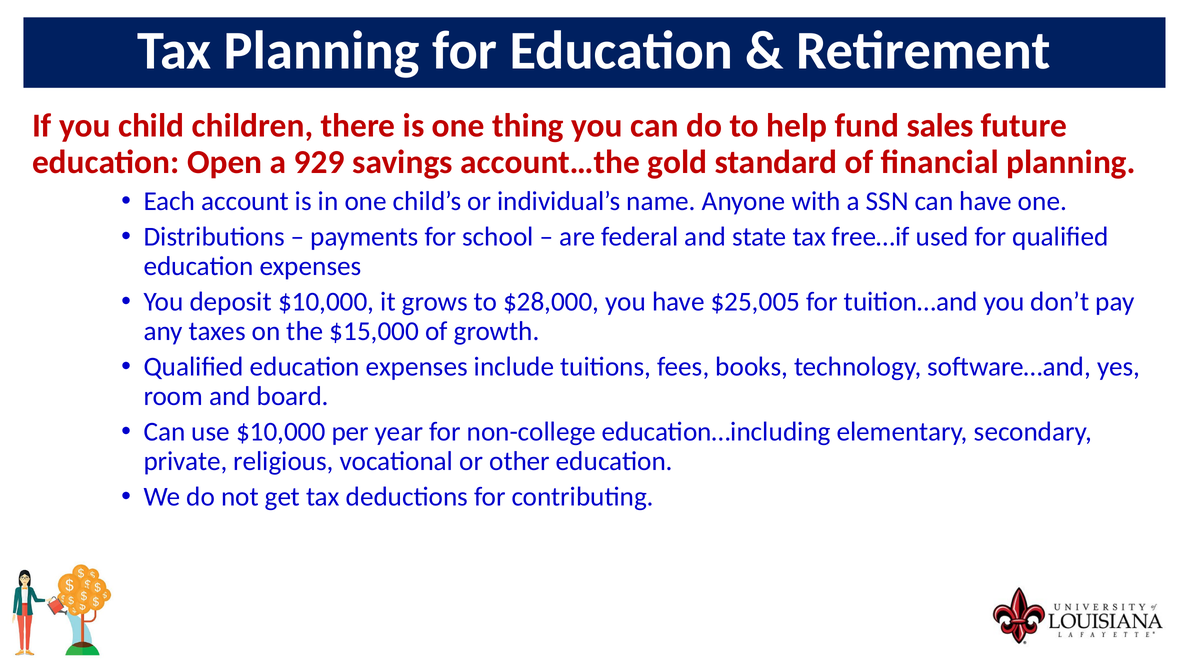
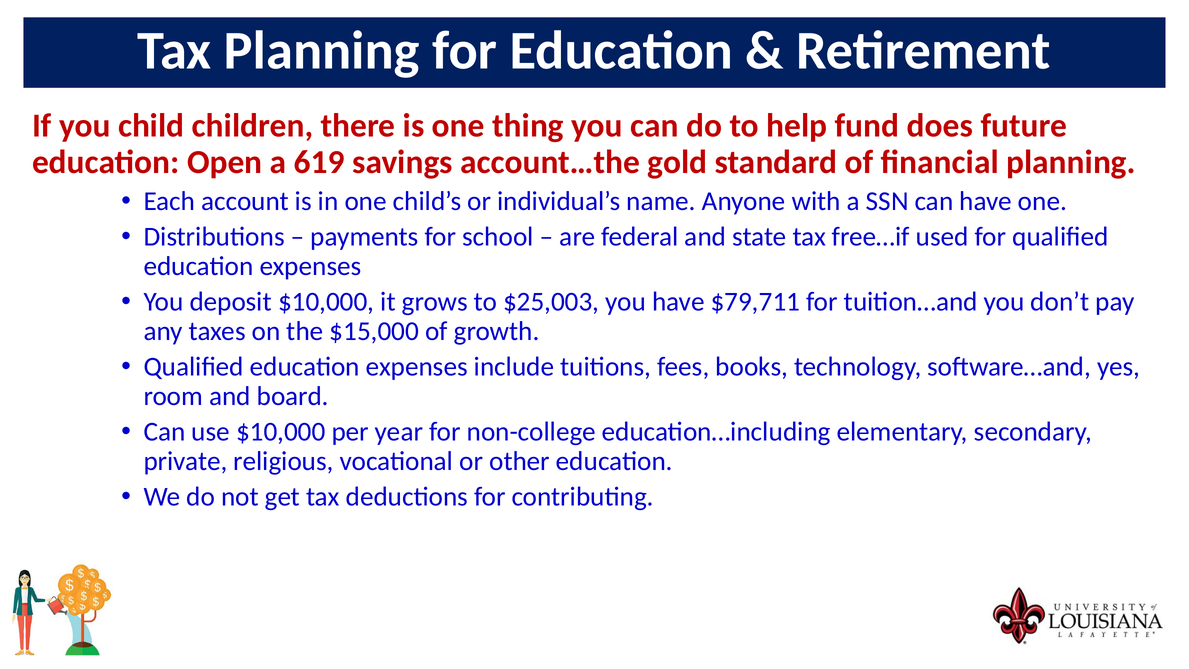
sales: sales -> does (940, 126)
929: 929 -> 619 (319, 162)
$28,000: $28,000 -> $25,003 (551, 302)
$25,005: $25,005 -> $79,711 (755, 302)
